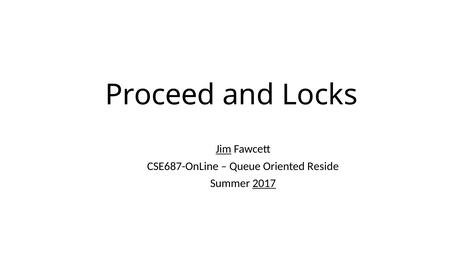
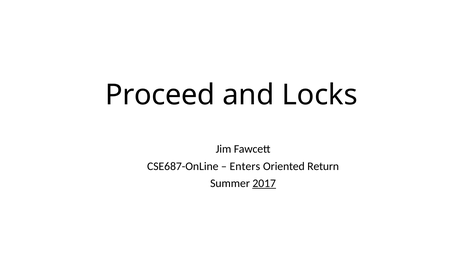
Jim underline: present -> none (223, 149)
Queue: Queue -> Enters (245, 166)
Reside: Reside -> Return (323, 166)
